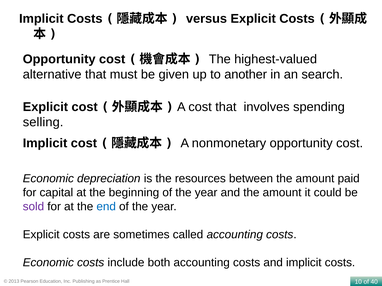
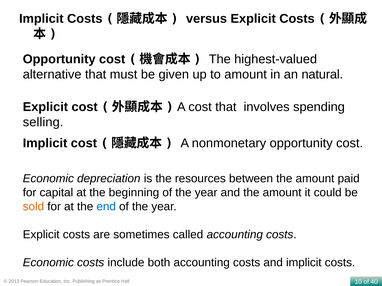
to another: another -> amount (246, 75)
search: search -> natural (322, 75)
sold colour: purple -> orange (33, 207)
